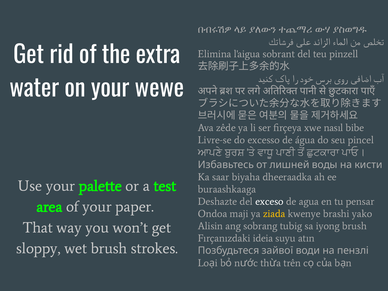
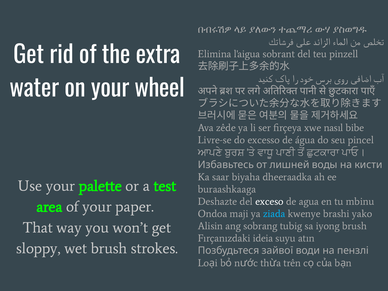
wewe: wewe -> wheel (160, 89)
pensar: pensar -> mbinu (360, 201)
ziada colour: yellow -> light blue (274, 214)
